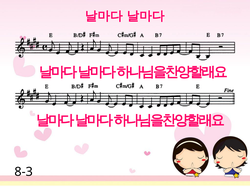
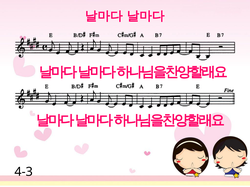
8-3: 8-3 -> 4-3 (24, 172)
